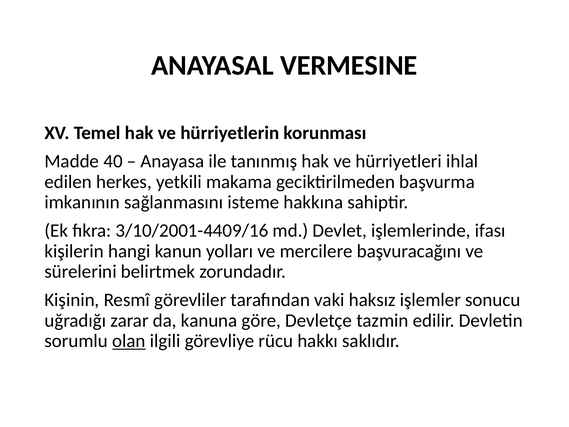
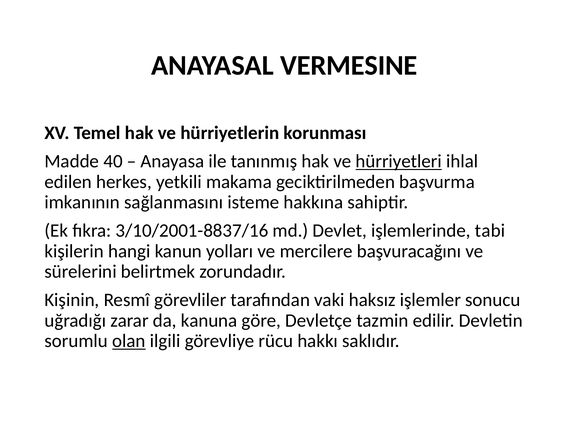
hürriyetleri underline: none -> present (399, 161)
3/10/2001-4409/16: 3/10/2001-4409/16 -> 3/10/2001-8837/16 (192, 231)
ifası: ifası -> tabi (490, 231)
